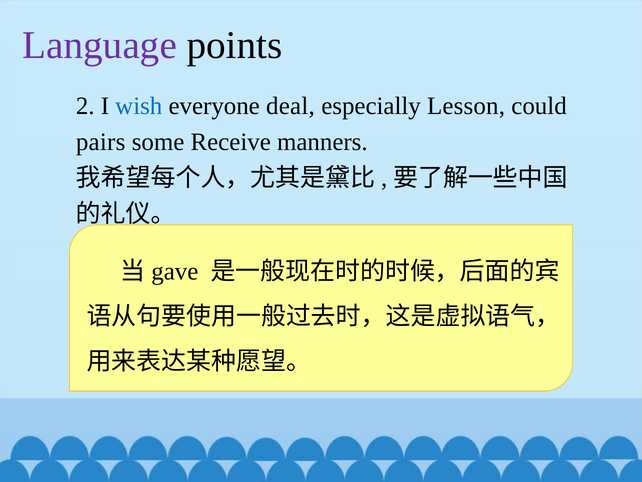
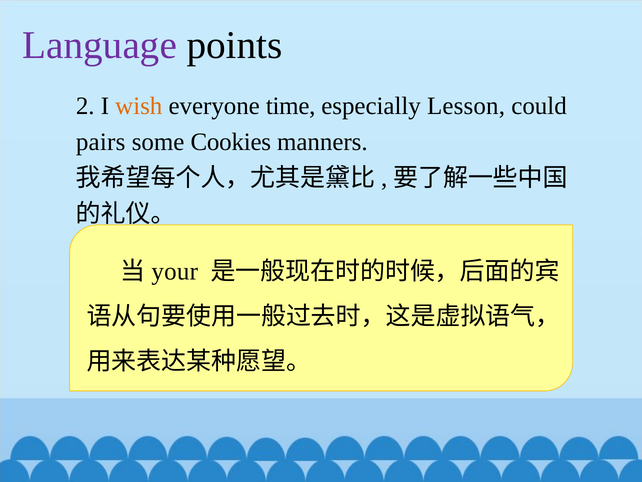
wish colour: blue -> orange (139, 106)
deal: deal -> time (291, 106)
Receive: Receive -> Cookies (231, 142)
gave: gave -> your (175, 271)
